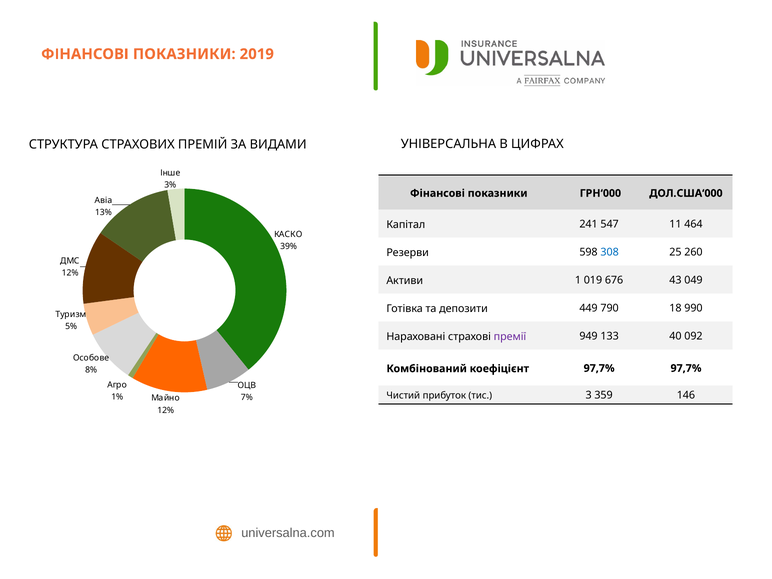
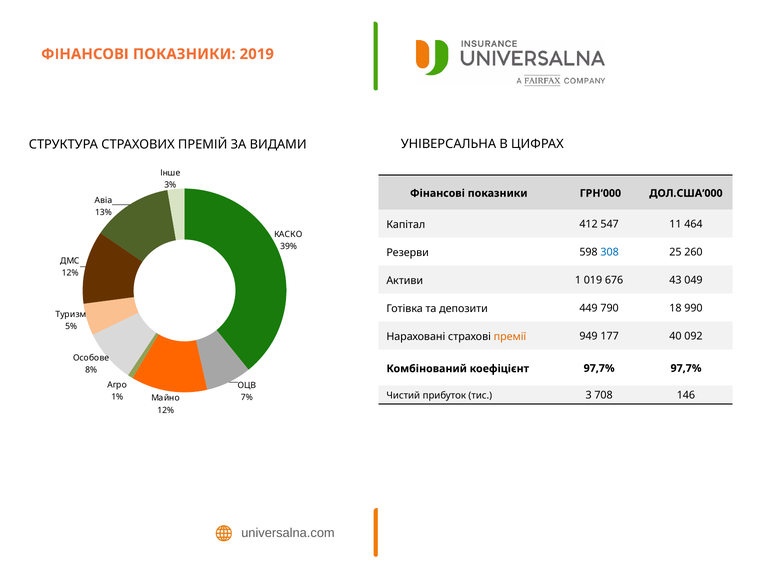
241: 241 -> 412 (589, 224)
премії colour: purple -> orange (510, 337)
133: 133 -> 177 (610, 336)
359: 359 -> 708 (604, 395)
